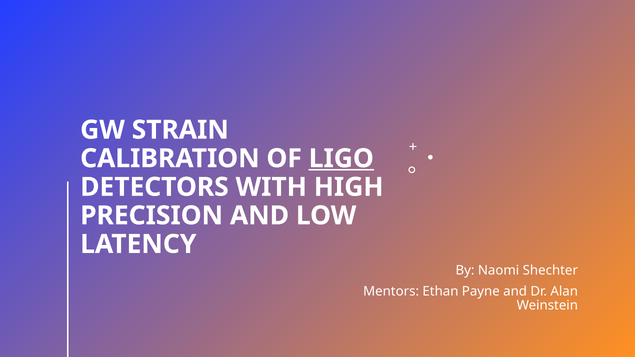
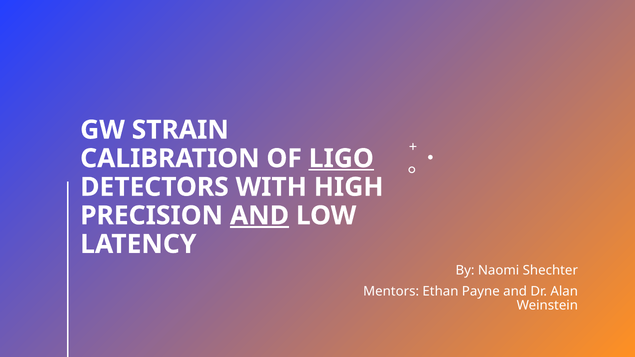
AND underline: none -> present (260, 216)
